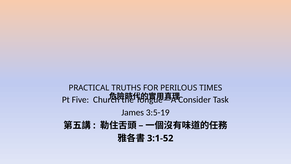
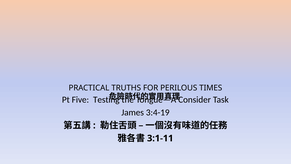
Church: Church -> Testing (106, 99)
3:5-19: 3:5-19 -> 3:4-19 (158, 112)
3:1-52: 3:1-52 -> 3:1-11 (160, 138)
